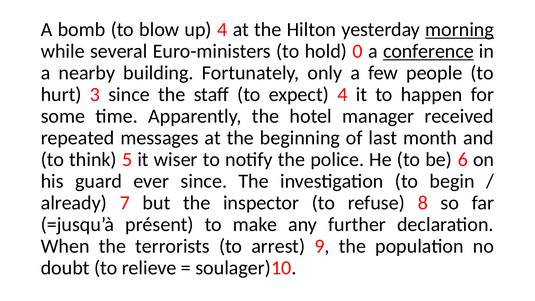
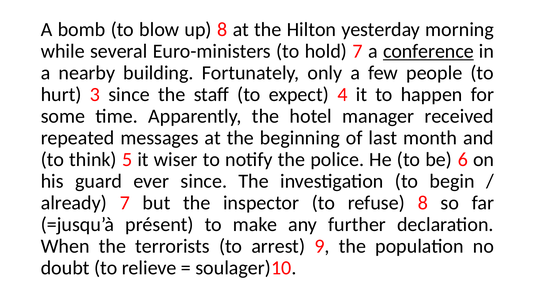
up 4: 4 -> 8 (222, 30)
morning underline: present -> none (460, 30)
hold 0: 0 -> 7 (358, 51)
